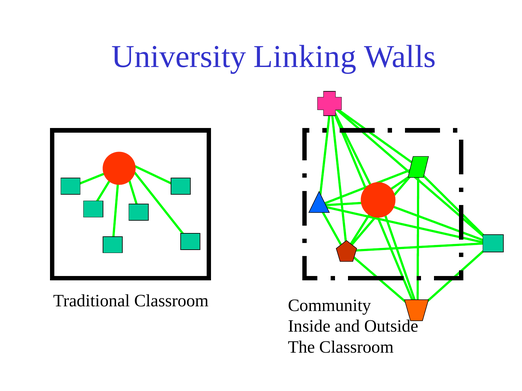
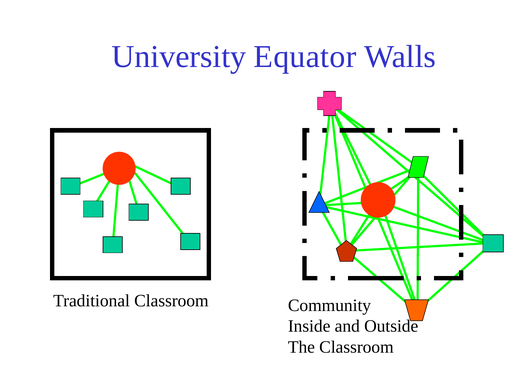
Linking: Linking -> Equator (305, 57)
